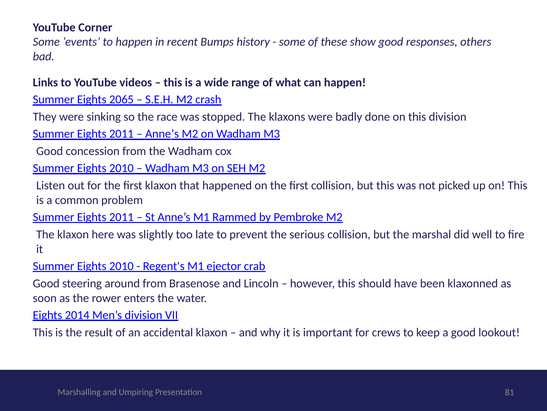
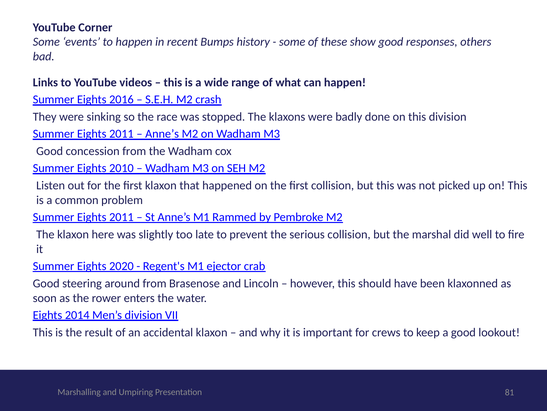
2065: 2065 -> 2016 (121, 99)
2010: 2010 -> 2020 (121, 266)
